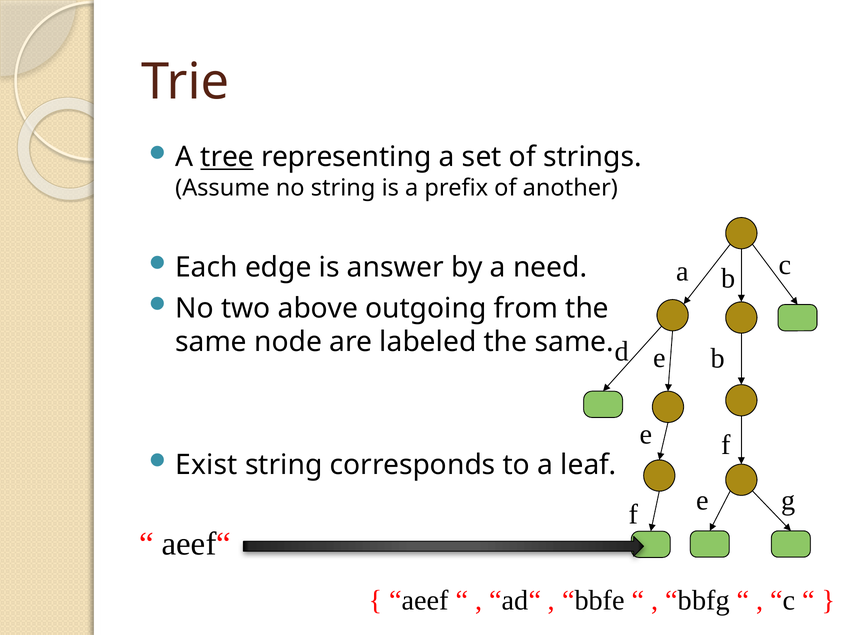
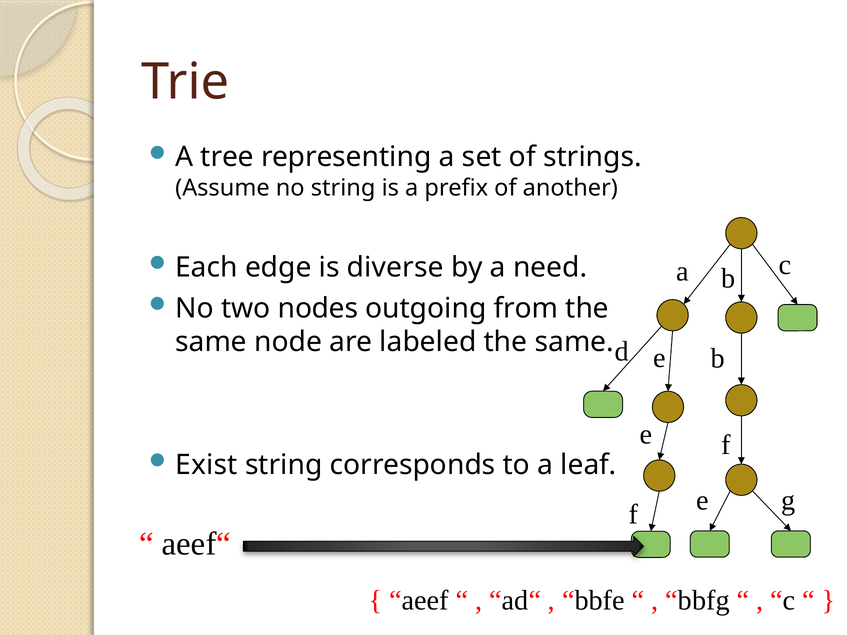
tree underline: present -> none (227, 157)
answer: answer -> diverse (395, 267)
above: above -> nodes (318, 308)
